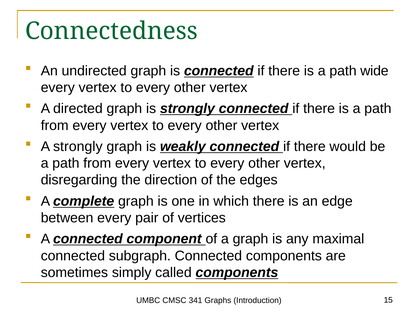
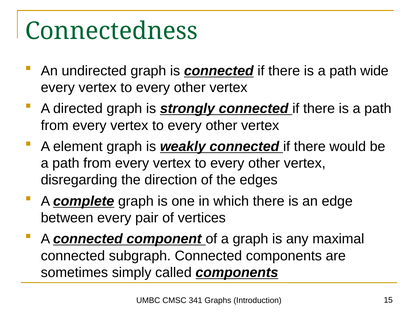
A strongly: strongly -> element (78, 146)
